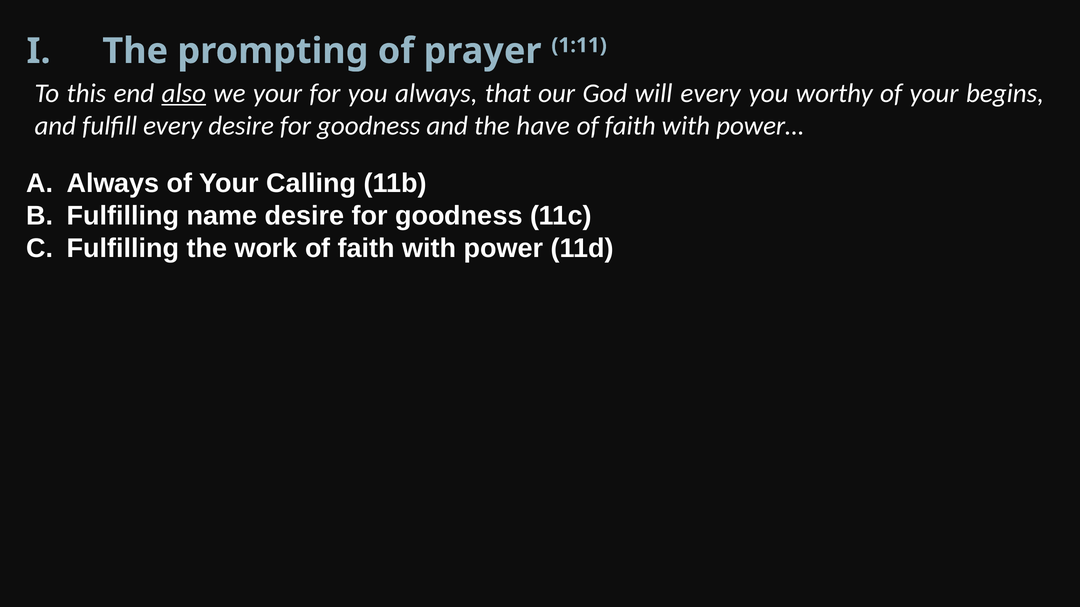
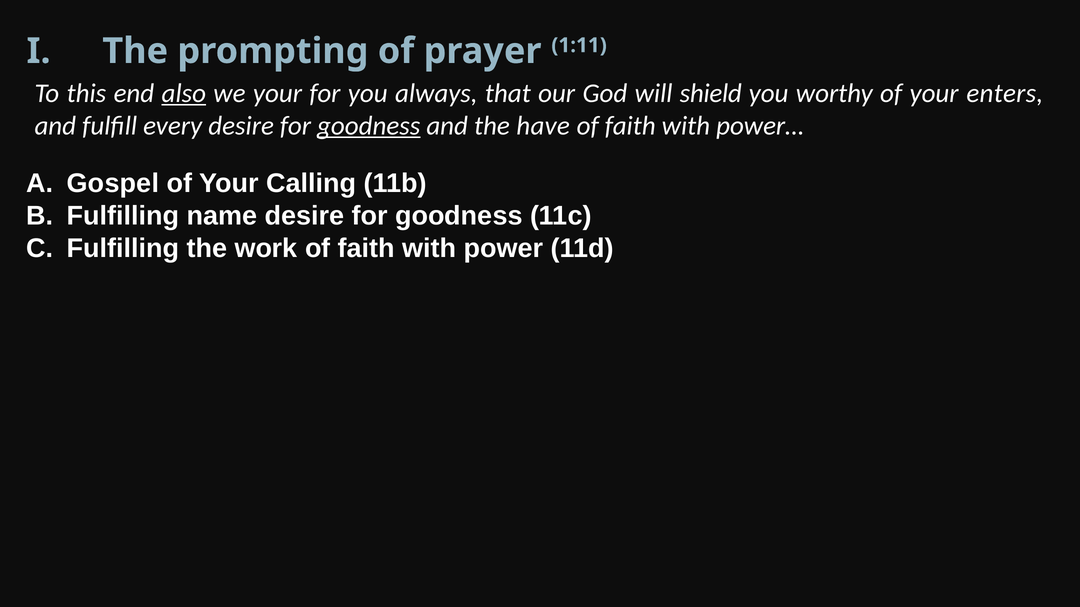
will every: every -> shield (711, 93)
begins: begins -> enters (1005, 93)
goodness underline: none -> present (369, 126)
Always: Always -> Gospel (113, 184)
